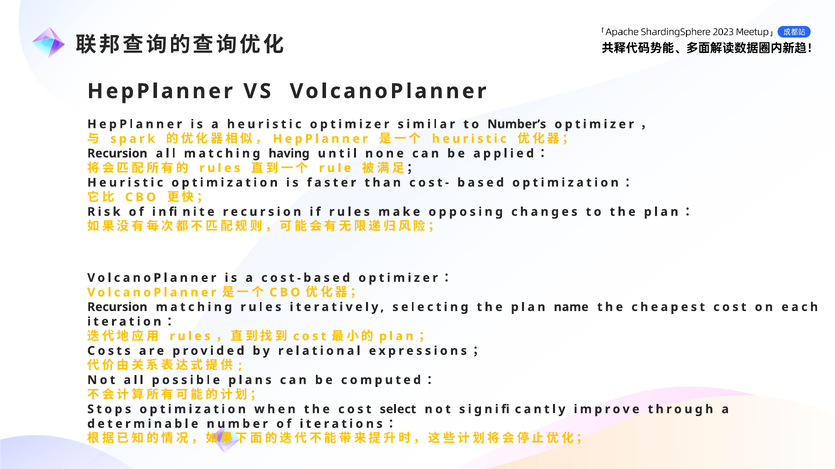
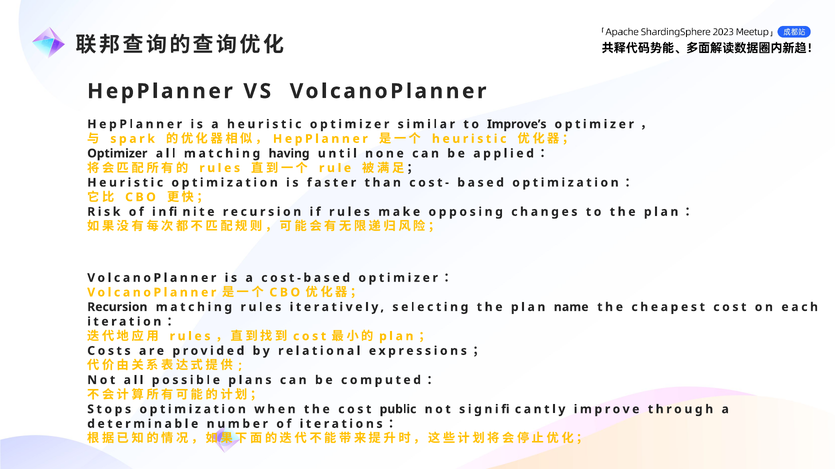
Number’s: Number’s -> Improve’s (517, 124)
Recursion: Recursion -> Optimizer (117, 154)
select: select -> public (398, 410)
